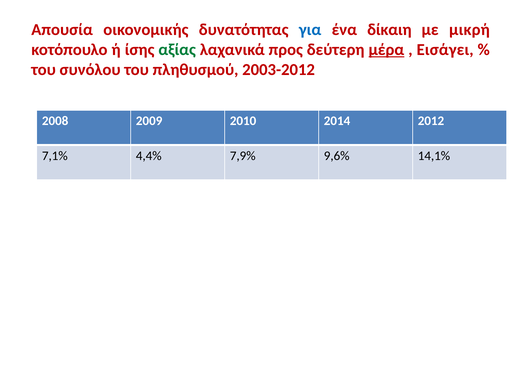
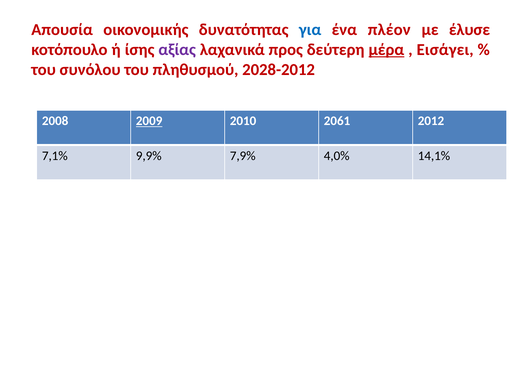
δίκαιη: δίκαιη -> πλέον (389, 29)
μικρή: μικρή -> έλυσε (470, 29)
αξίας colour: green -> purple (177, 49)
2003-2012: 2003-2012 -> 2028-2012 (279, 69)
2009 underline: none -> present (149, 121)
2014: 2014 -> 2061 (337, 121)
4,4%: 4,4% -> 9,9% (149, 155)
9,6%: 9,6% -> 4,0% (337, 155)
